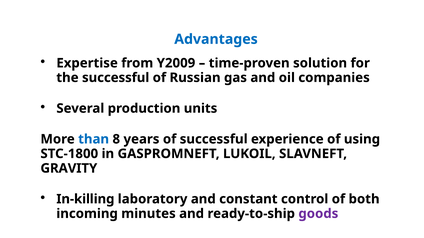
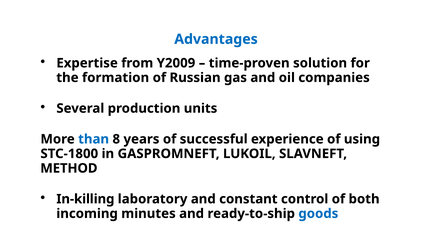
the successful: successful -> formation (116, 78)
GRAVITY: GRAVITY -> METHOD (69, 169)
goods colour: purple -> blue (318, 214)
